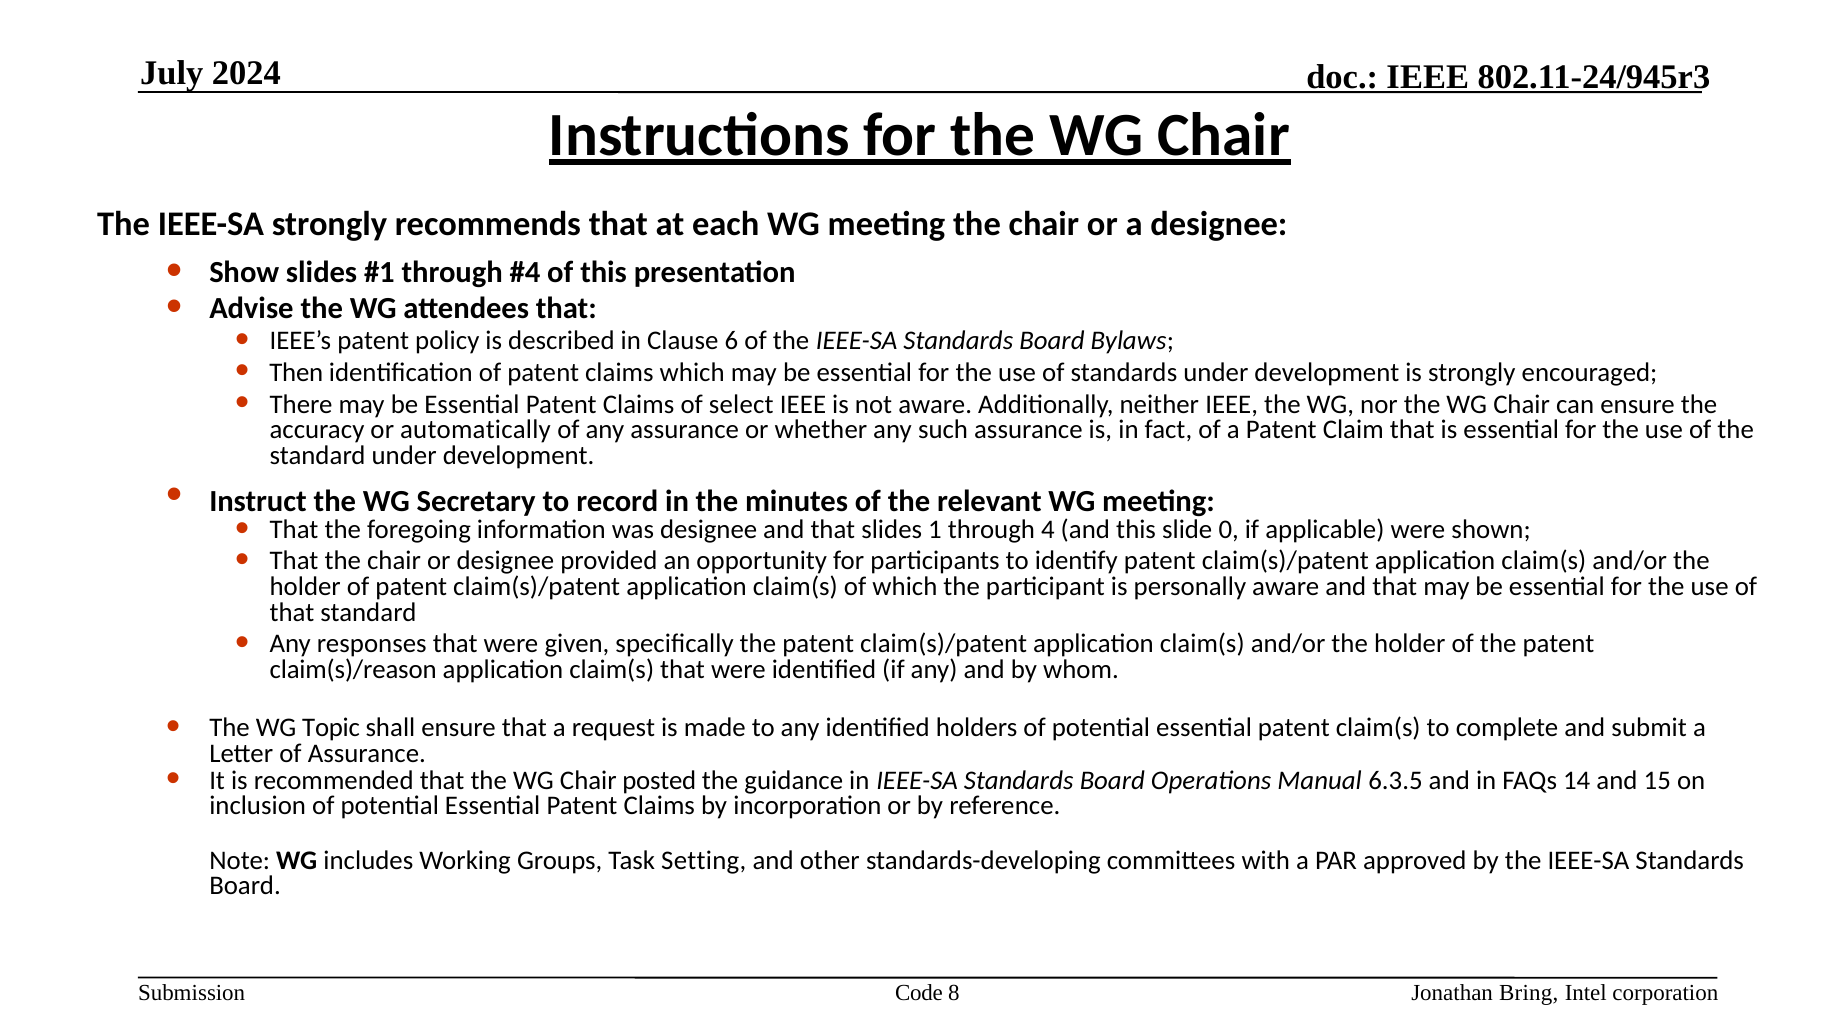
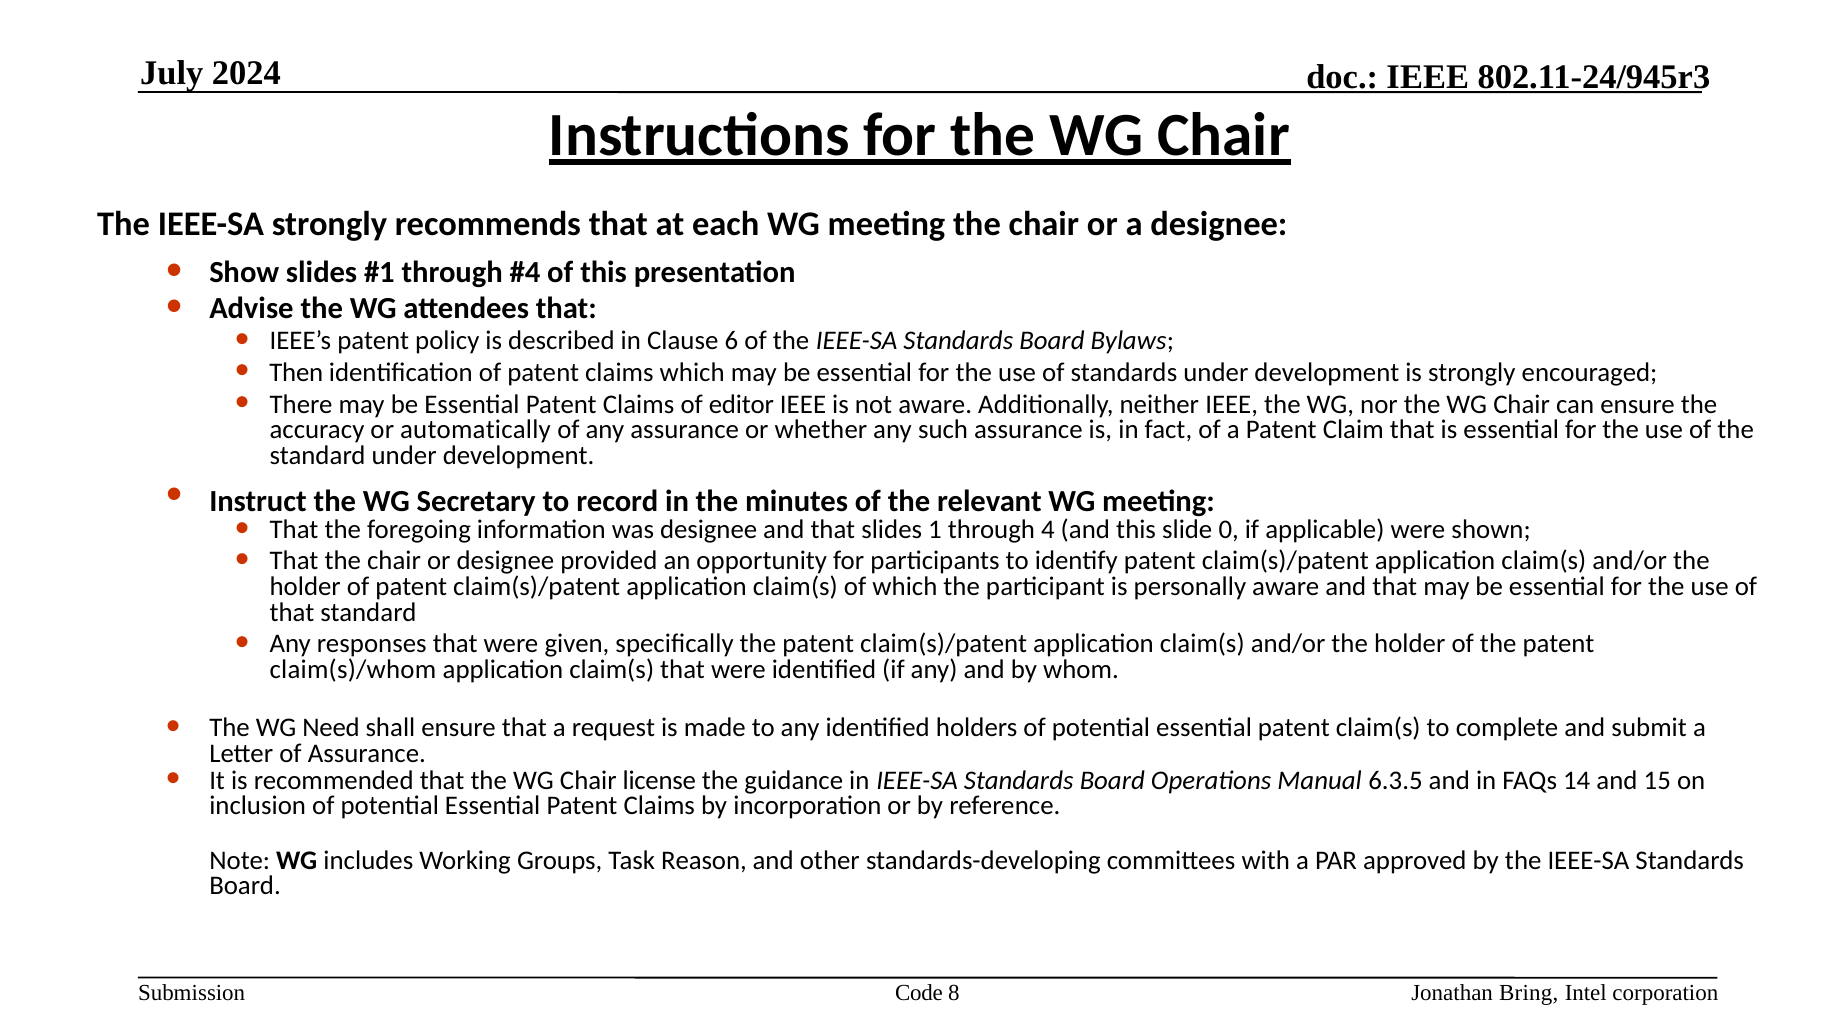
select: select -> editor (741, 404)
claim(s)/reason: claim(s)/reason -> claim(s)/whom (353, 669)
Topic: Topic -> Need (331, 727)
posted: posted -> license (659, 780)
Setting: Setting -> Reason (704, 860)
